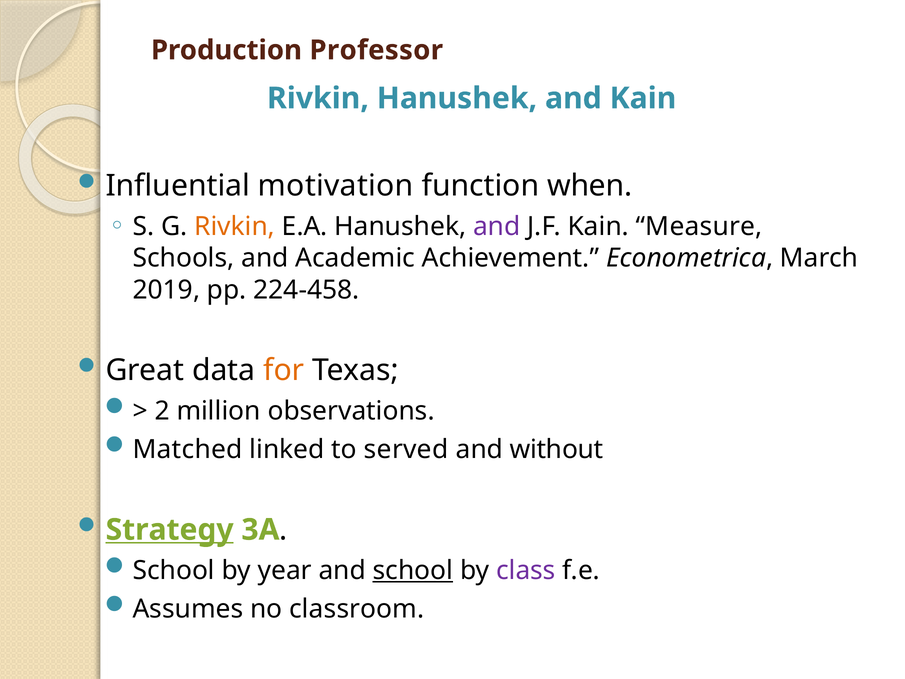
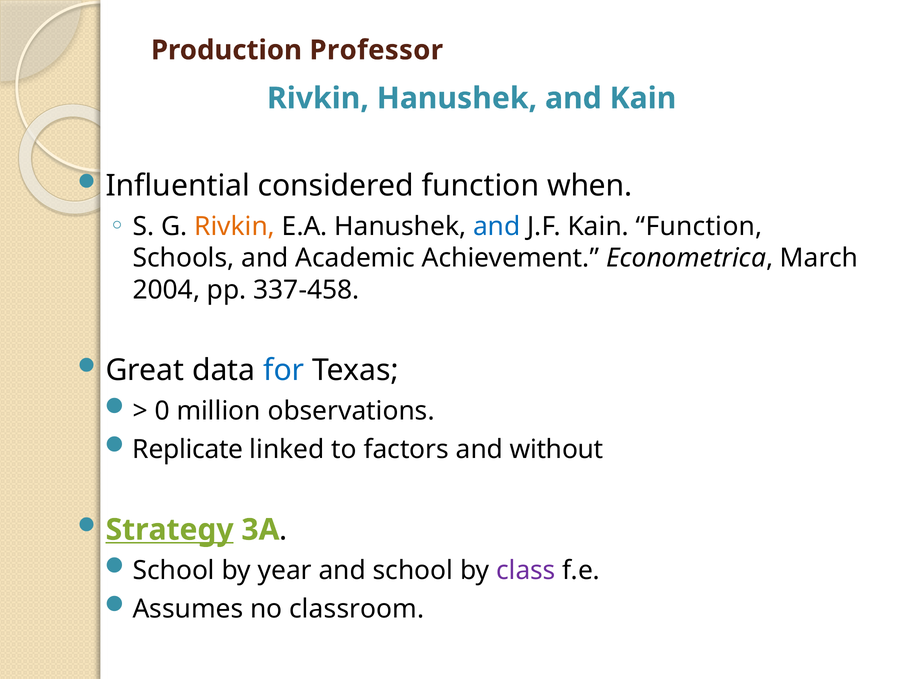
motivation: motivation -> considered (336, 186)
and colour: purple -> blue (497, 226)
Kain Measure: Measure -> Function (699, 226)
2019: 2019 -> 2004 (166, 290)
224-458: 224-458 -> 337-458 (306, 290)
for colour: orange -> blue (284, 370)
2: 2 -> 0 (162, 411)
Matched: Matched -> Replicate (188, 449)
served: served -> factors (406, 449)
school underline: present -> none (413, 570)
